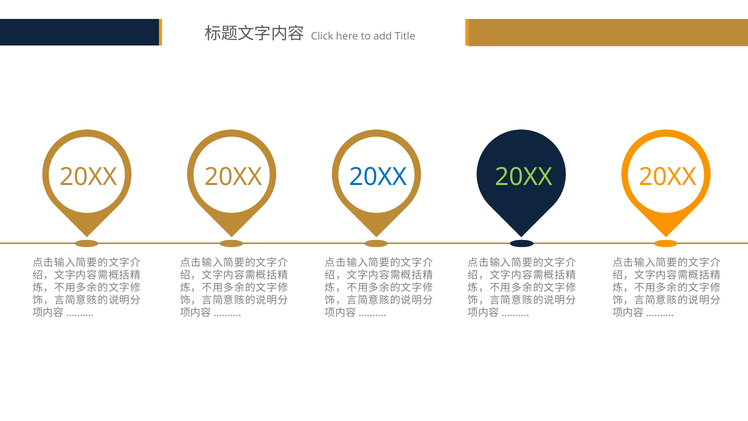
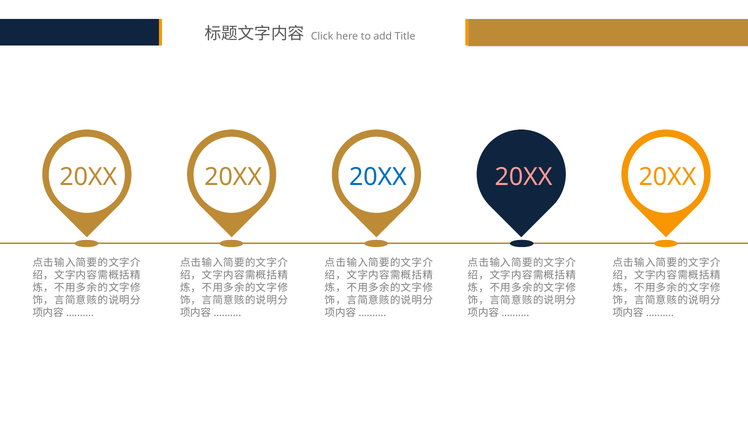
20XX colour: light green -> pink (524, 177)
